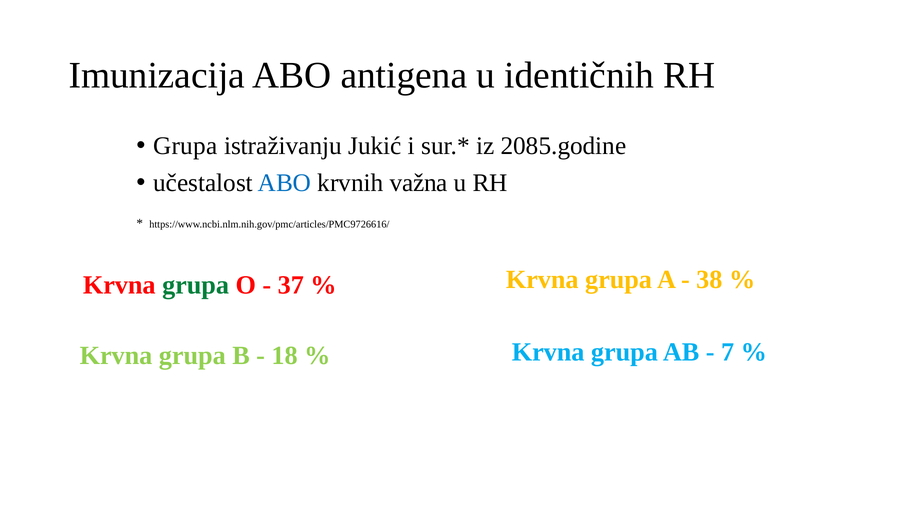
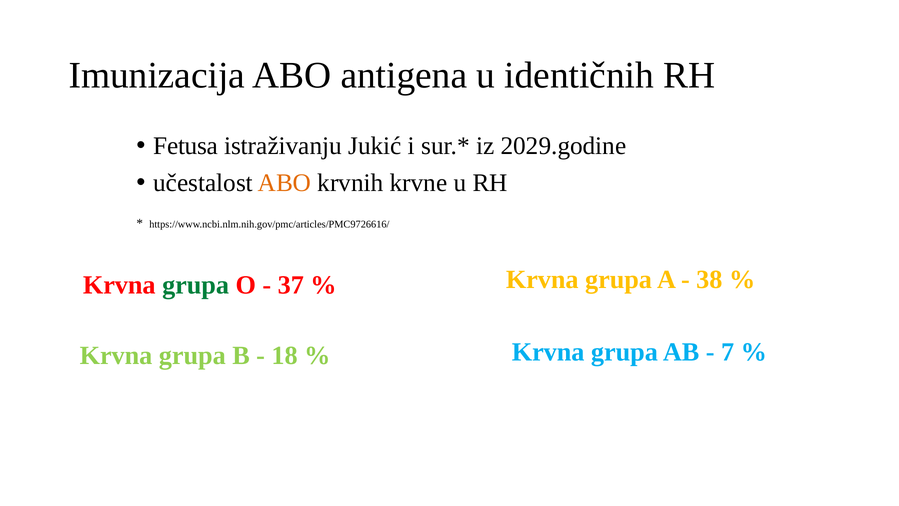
Grupa: Grupa -> Fetusa (186, 146)
2085.godine: 2085.godine -> 2029.godine (563, 146)
ABO colour: blue -> orange (284, 183)
važna: važna -> krvne (419, 183)
